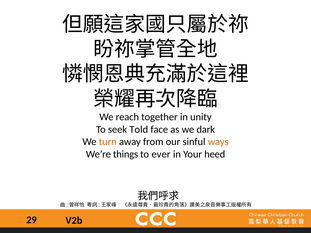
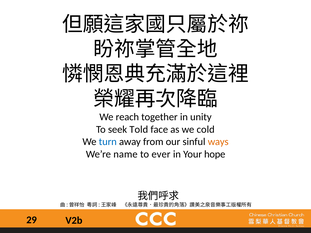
dark: dark -> cold (206, 129)
turn colour: orange -> blue (108, 142)
things: things -> name (125, 154)
heed: heed -> hope (215, 154)
